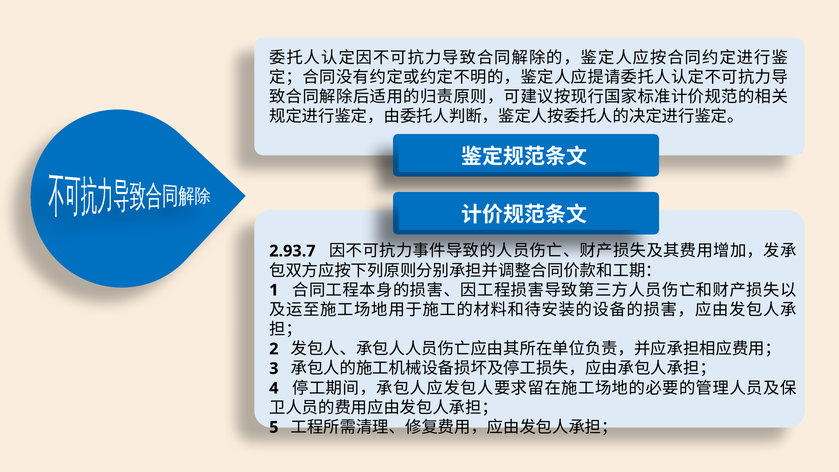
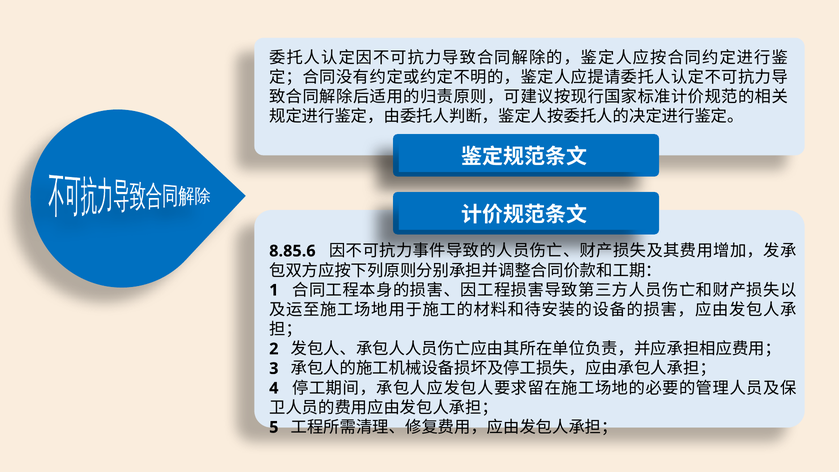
2.93.7: 2.93.7 -> 8.85.6 (292, 251)
